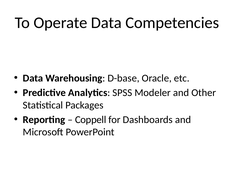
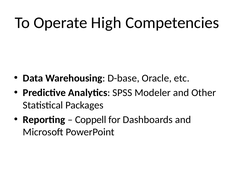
Operate Data: Data -> High (106, 23)
